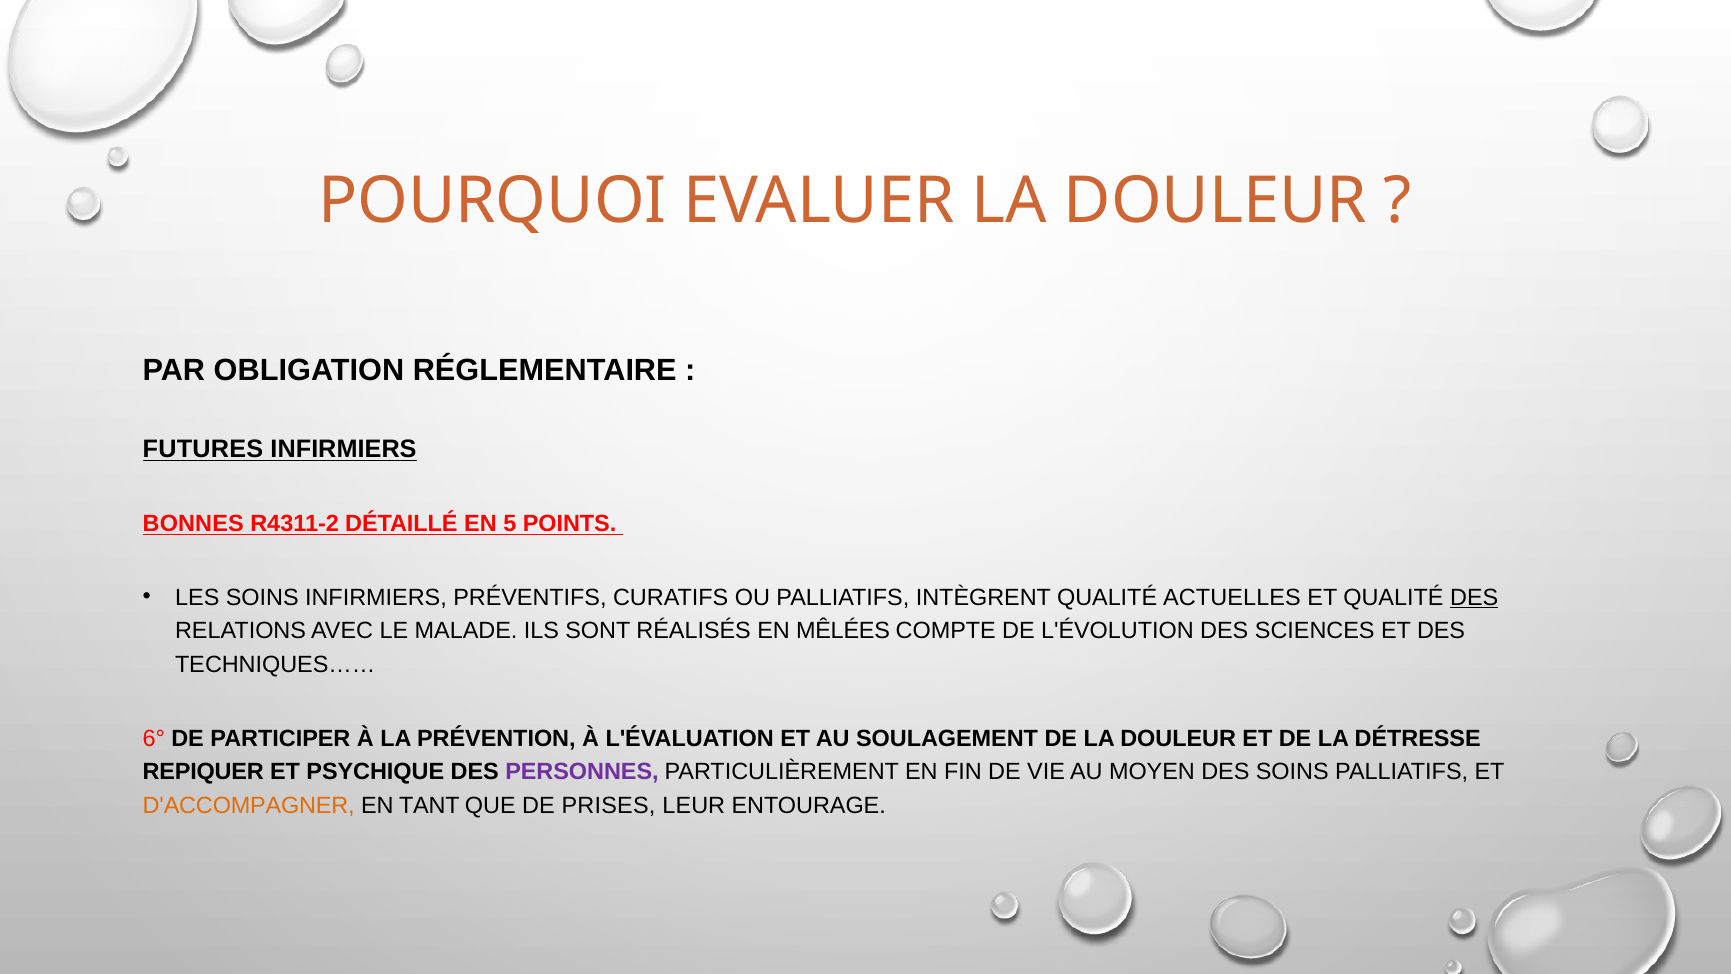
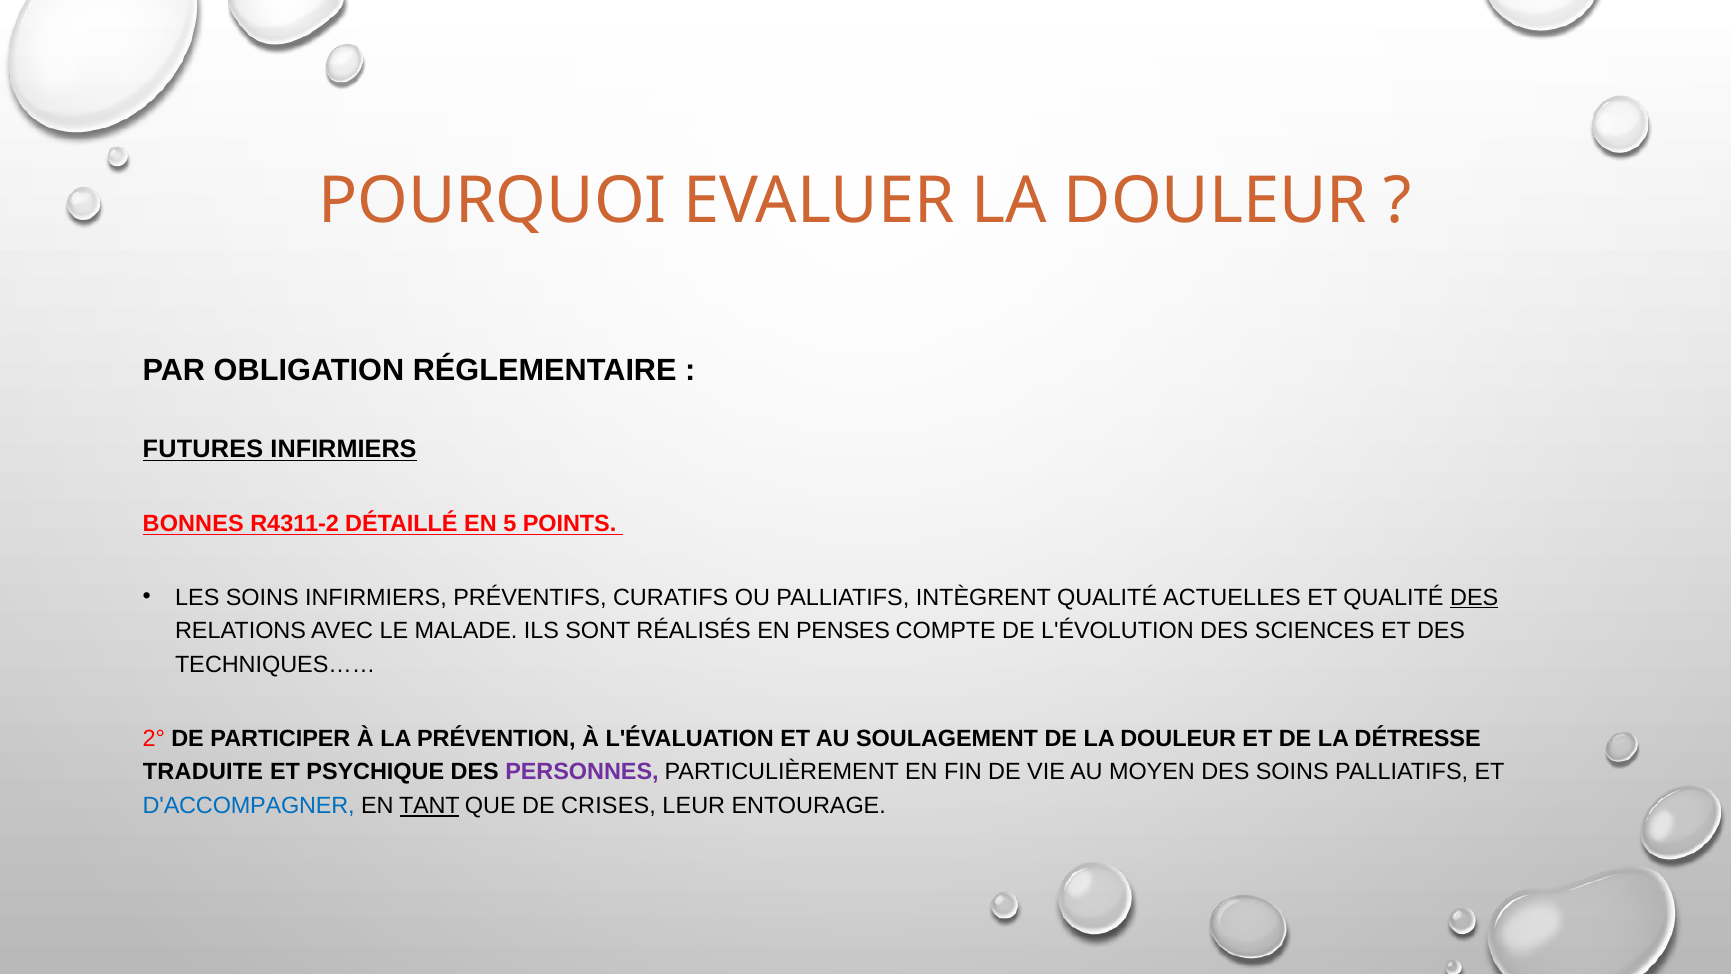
MÊLÉES: MÊLÉES -> PENSES (843, 631)
6°: 6° -> 2° (154, 738)
REPIQUER: REPIQUER -> TRADUITE (203, 772)
D'ACCOMPAGNER colour: orange -> blue (249, 806)
TANT underline: none -> present (429, 806)
PRISES: PRISES -> CRISES (608, 806)
